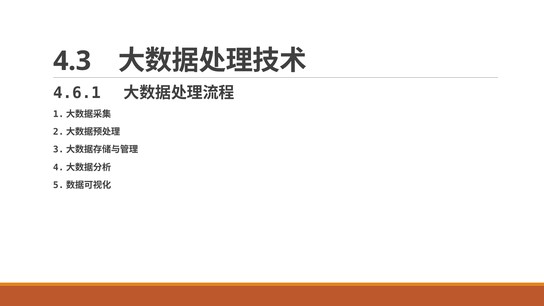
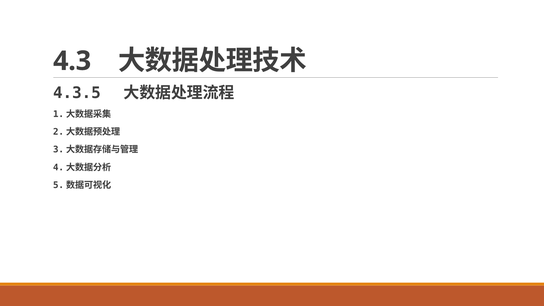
4.6.1: 4.6.1 -> 4.3.5 (77, 93)
